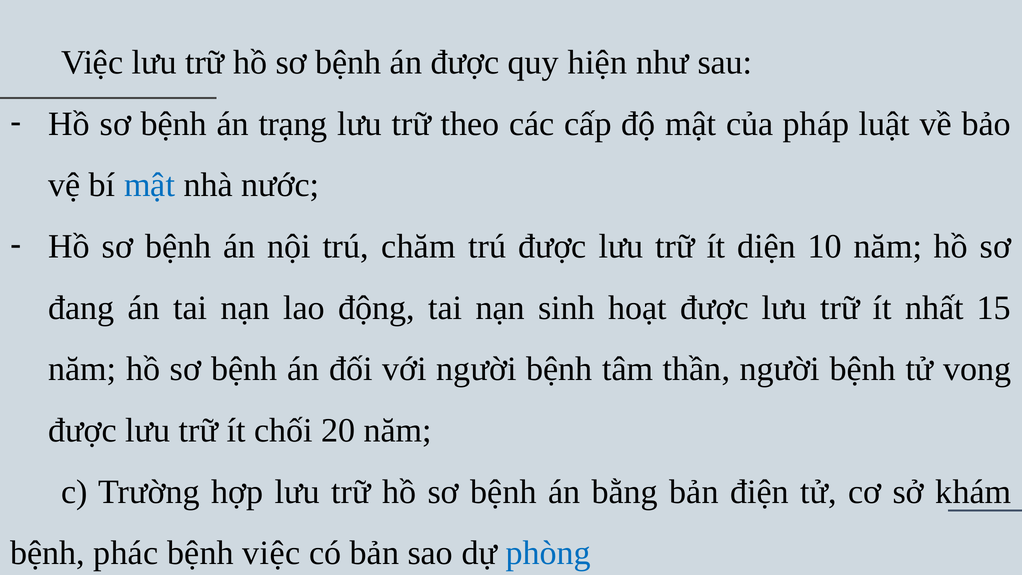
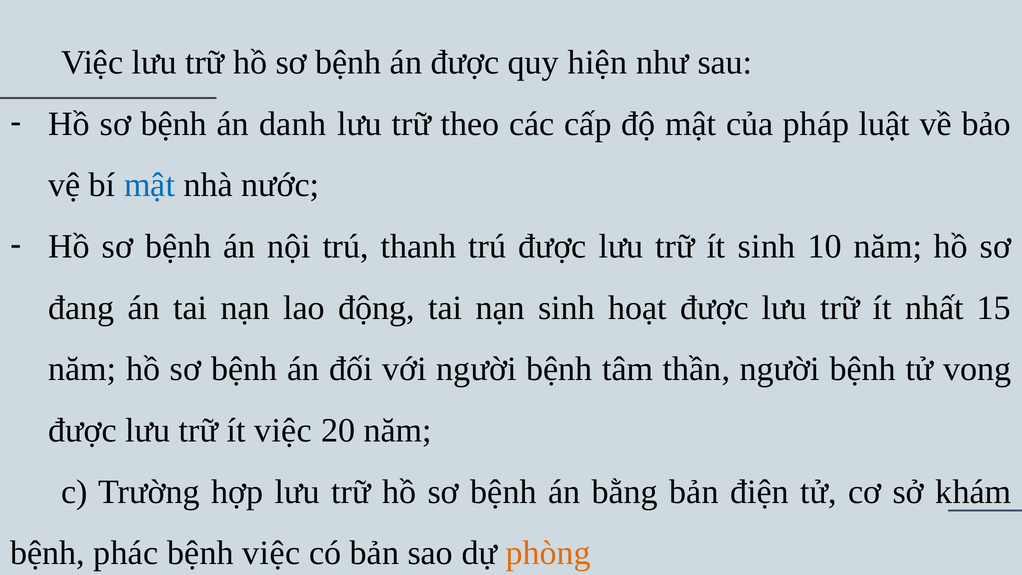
trạng: trạng -> danh (293, 124)
chăm: chăm -> thanh (419, 247)
ít diện: diện -> sinh (767, 247)
ít chối: chối -> việc (283, 430)
phòng colour: blue -> orange (548, 553)
